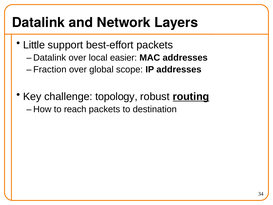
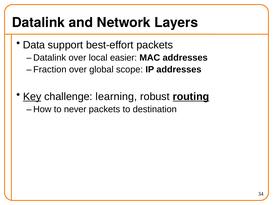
Little: Little -> Data (34, 45)
Key underline: none -> present (32, 96)
topology: topology -> learning (116, 96)
reach: reach -> never (75, 109)
